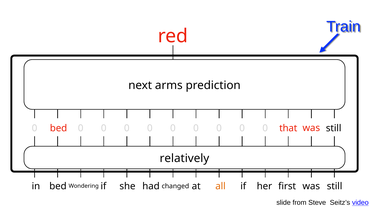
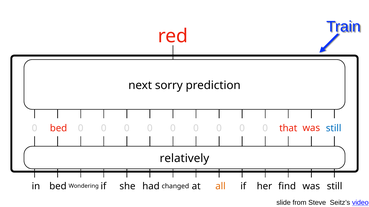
arms: arms -> sorry (169, 85)
still colour: black -> blue (334, 129)
first: first -> find (287, 187)
